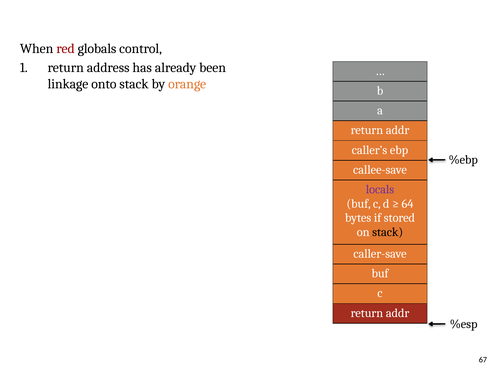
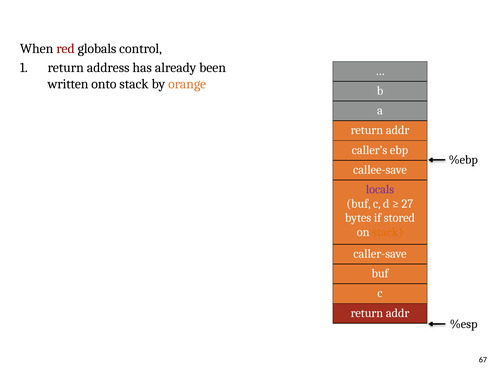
linkage: linkage -> written (68, 84)
64: 64 -> 27 (407, 204)
stack colour: black -> orange (388, 232)
